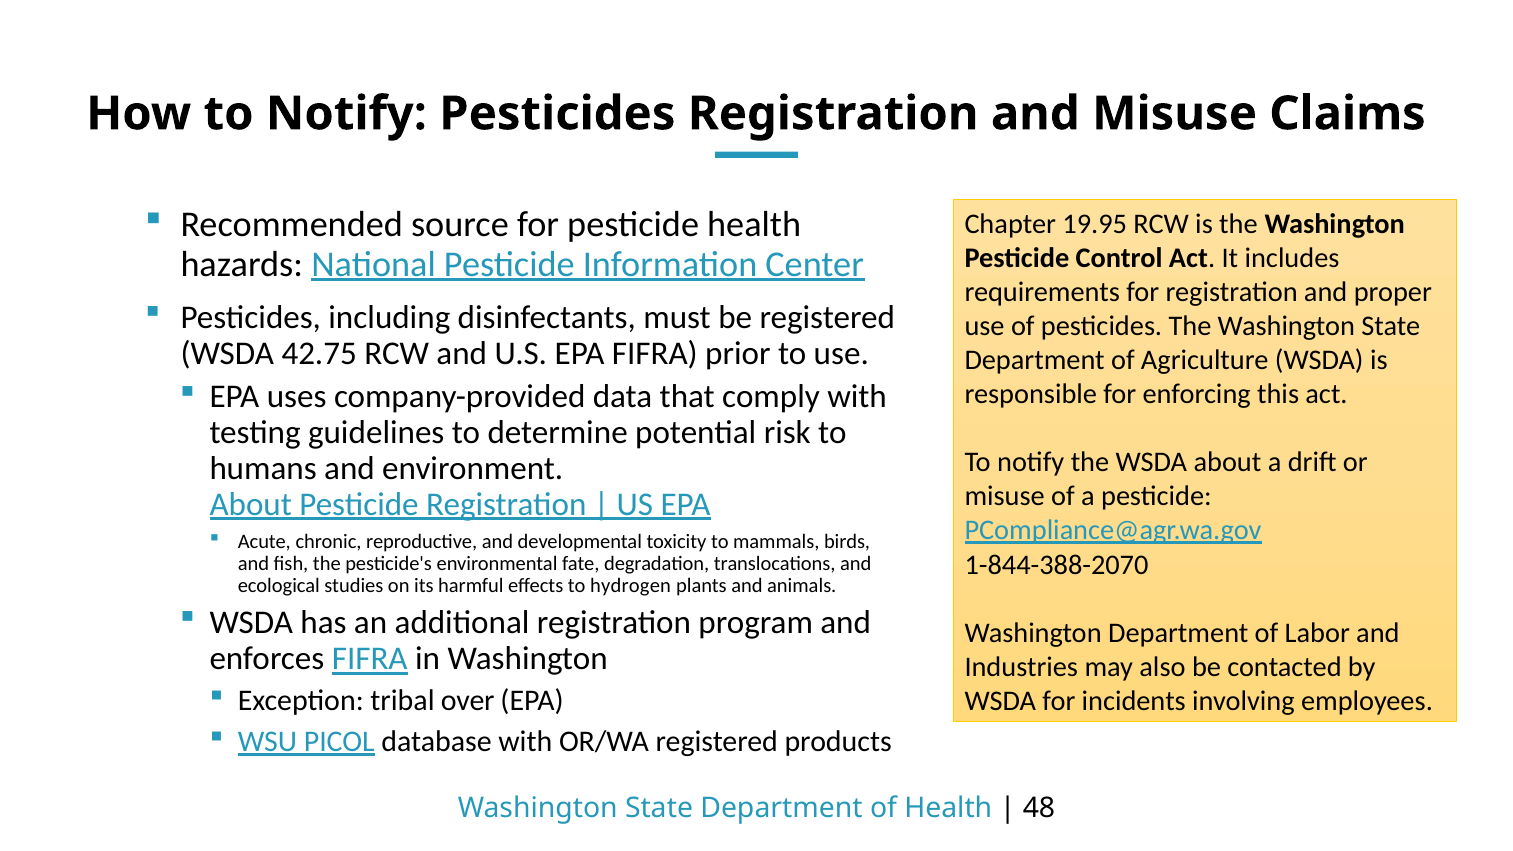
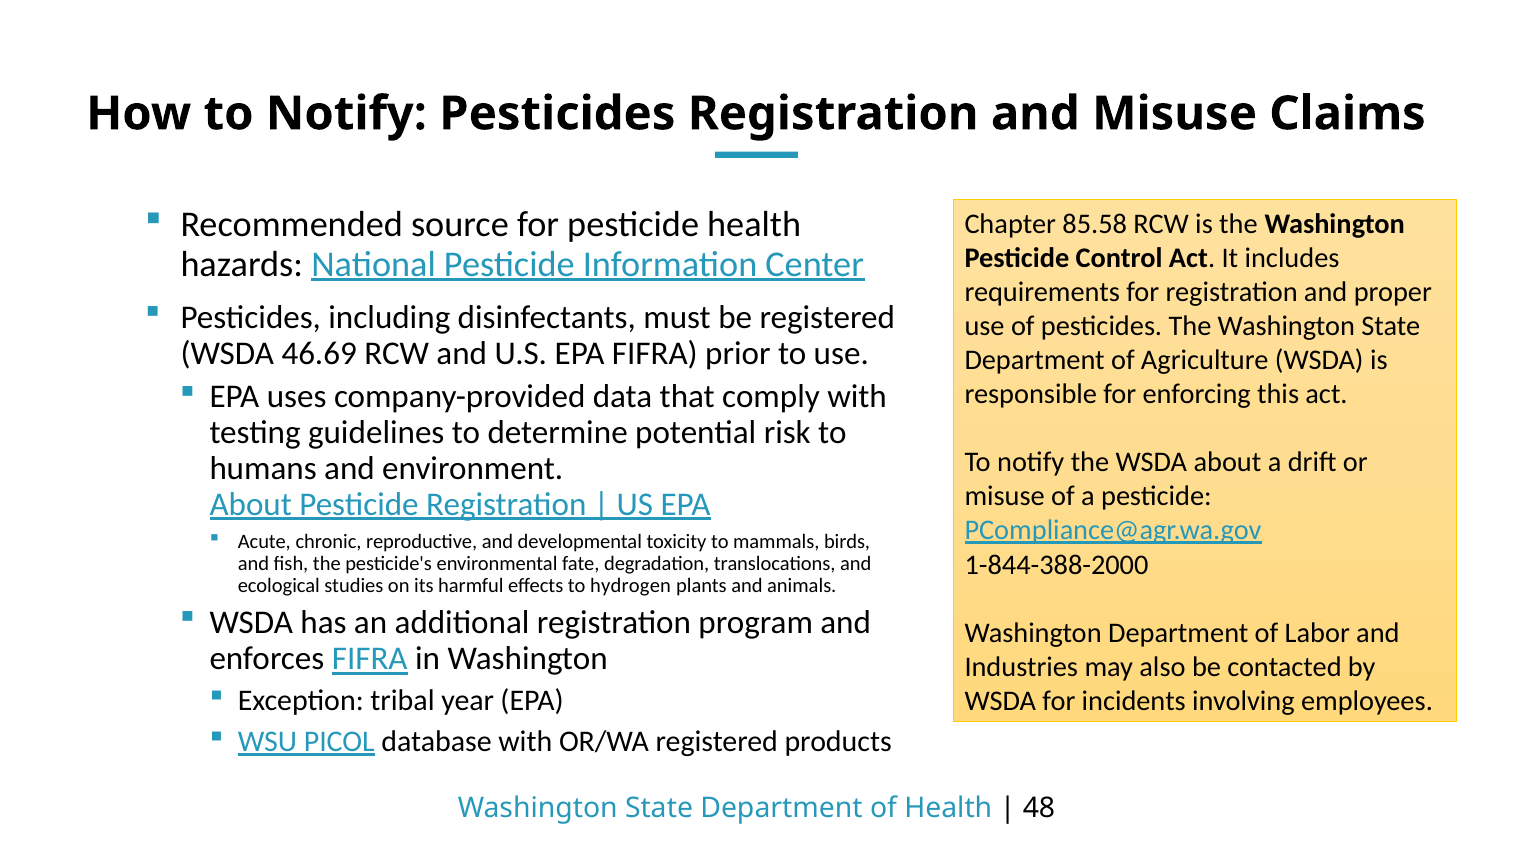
19.95: 19.95 -> 85.58 (1095, 224)
42.75: 42.75 -> 46.69 (319, 353)
1-844-388-2070: 1-844-388-2070 -> 1-844-388-2000 (1057, 565)
over: over -> year (468, 701)
